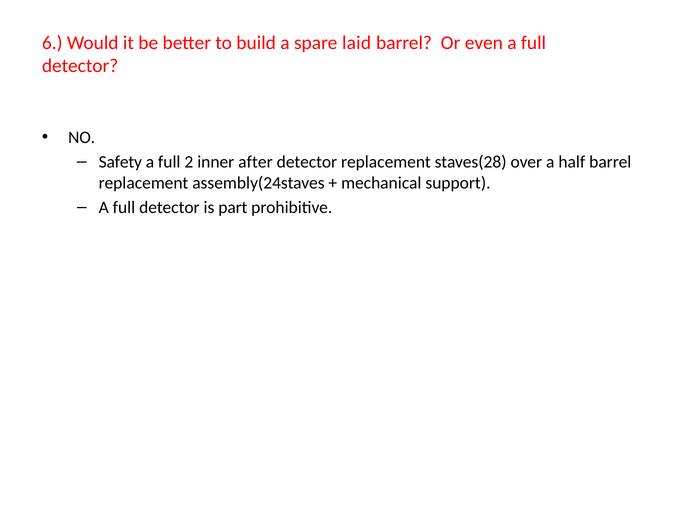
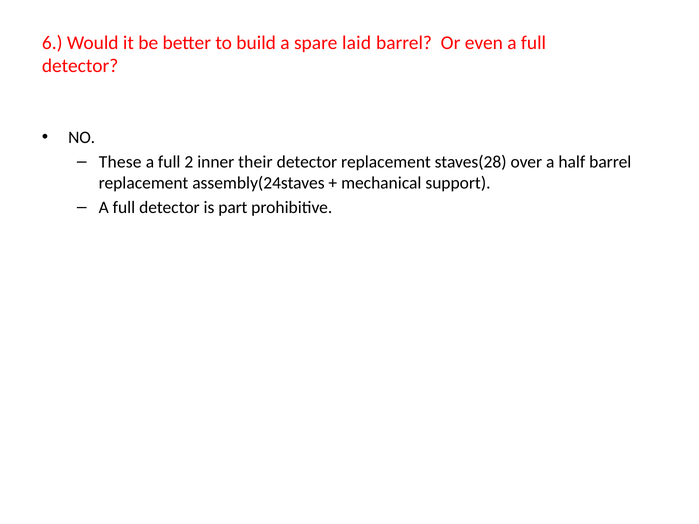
Safety: Safety -> These (120, 162)
after: after -> their (255, 162)
